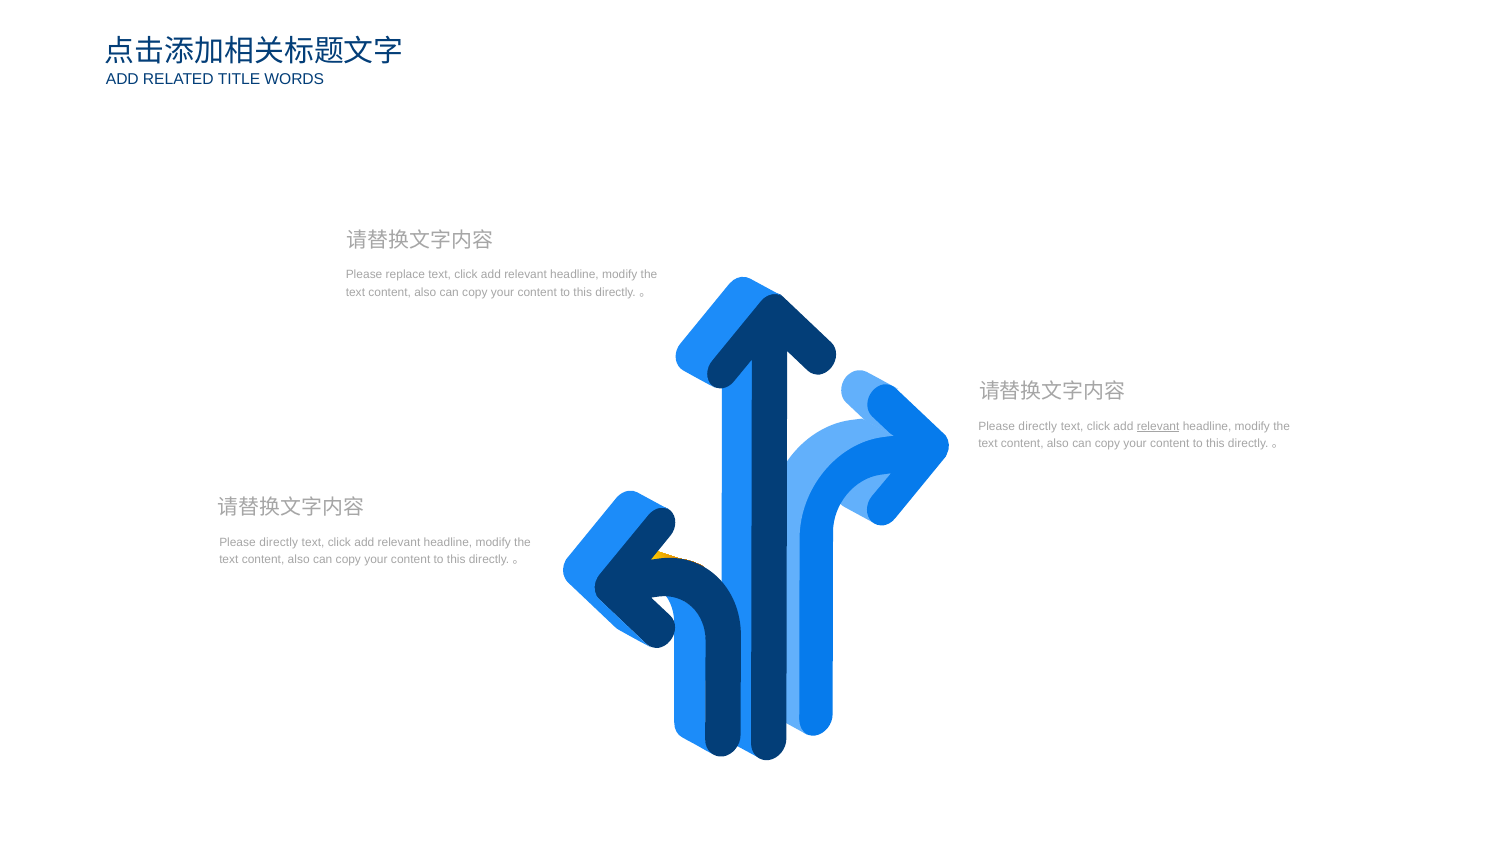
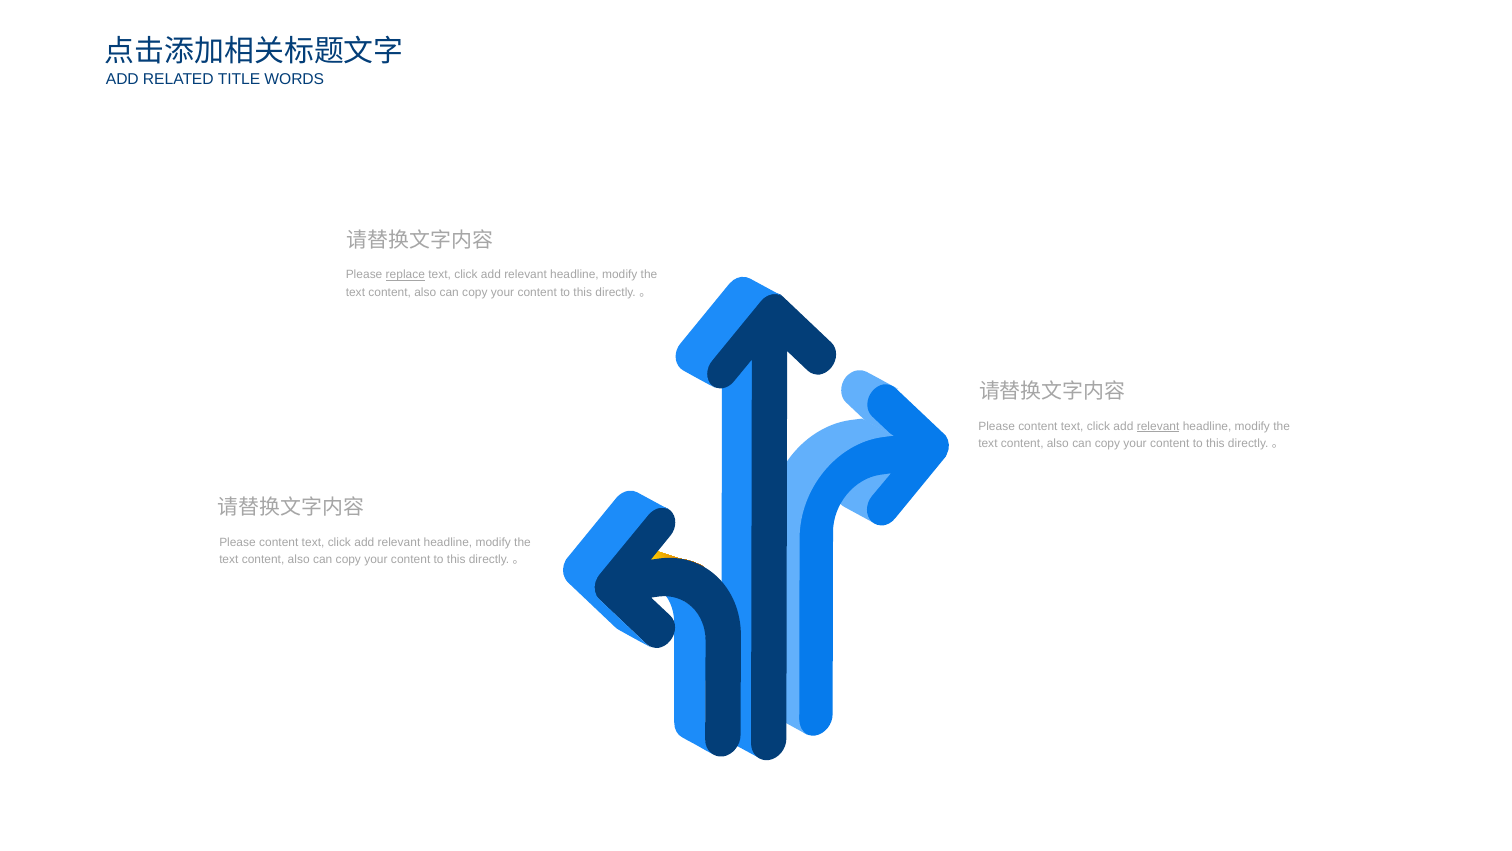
replace underline: none -> present (405, 275)
directly: directly -> content (1038, 426)
directly: directly -> content (279, 542)
